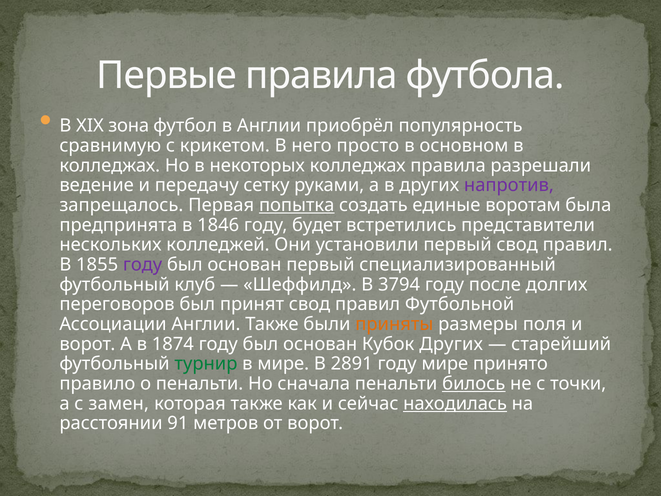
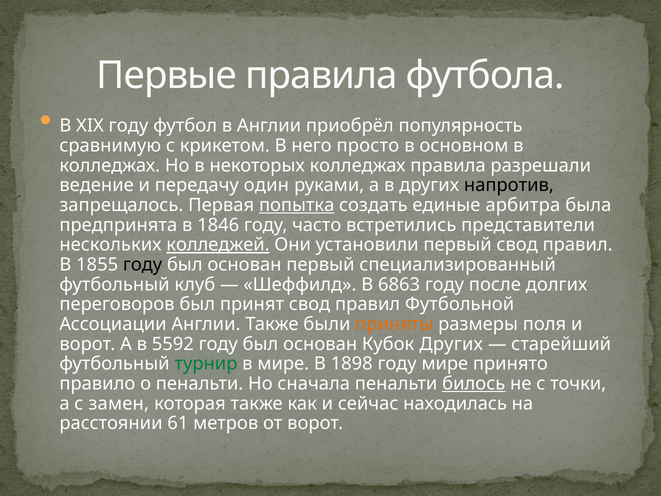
ХIX зона: зона -> году (129, 126)
сетку: сетку -> один (266, 185)
напротив colour: purple -> black (509, 185)
воротам: воротам -> арбитра (523, 205)
будет: будет -> часто (317, 225)
колледжей underline: none -> present (218, 245)
году colour: purple -> black (143, 265)
3794: 3794 -> 6863 (399, 284)
1874: 1874 -> 5592 (173, 344)
2891: 2891 -> 1898 (352, 364)
находилась underline: present -> none (455, 403)
91: 91 -> 61 (178, 423)
